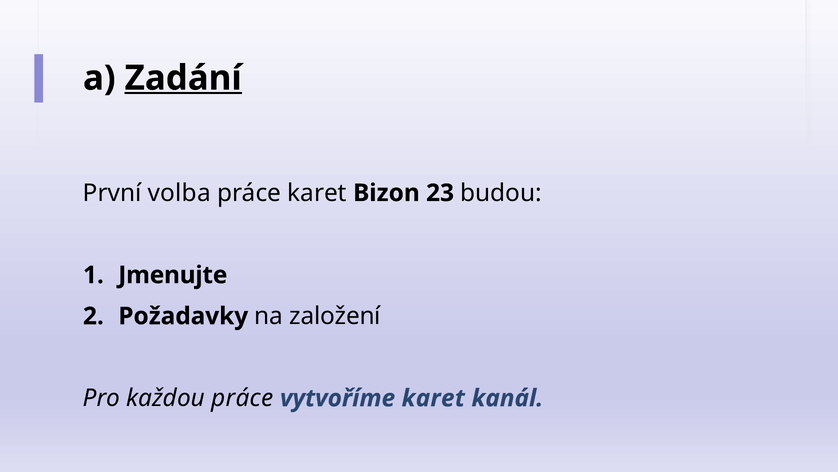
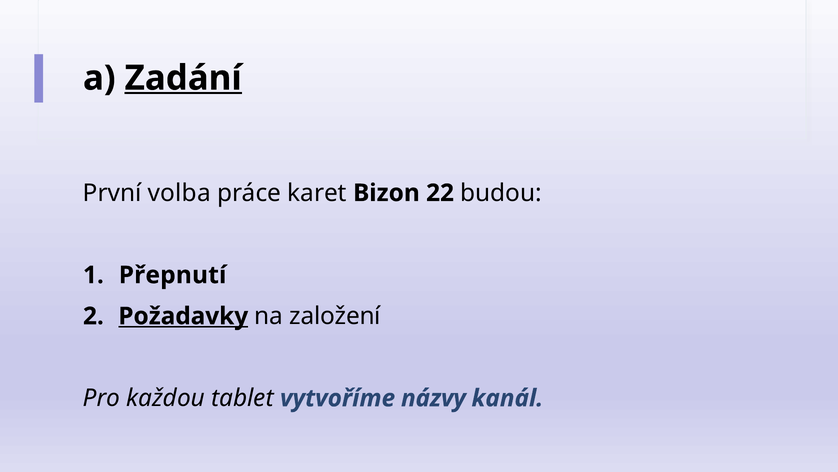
23: 23 -> 22 (440, 193)
Jmenujte: Jmenujte -> Přepnutí (173, 275)
Požadavky underline: none -> present (183, 316)
každou práce: práce -> tablet (242, 398)
vytvoříme karet: karet -> názvy (433, 398)
